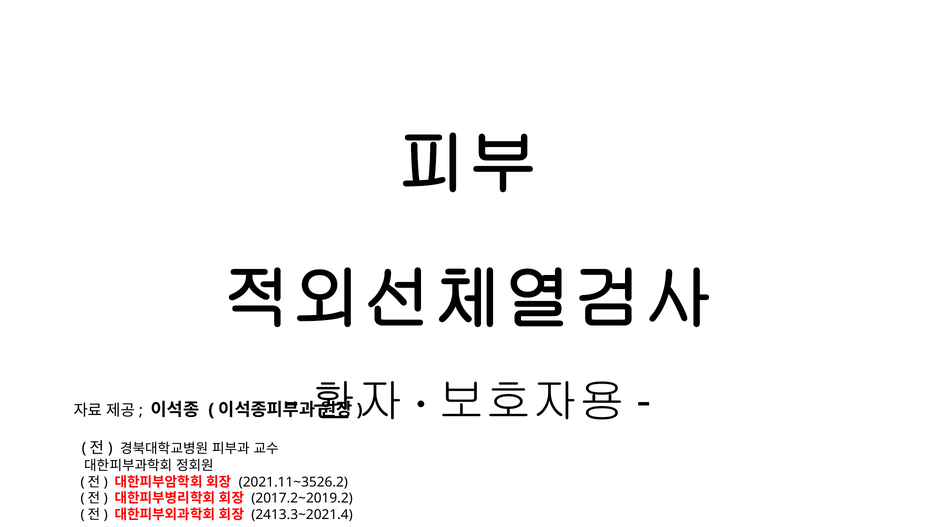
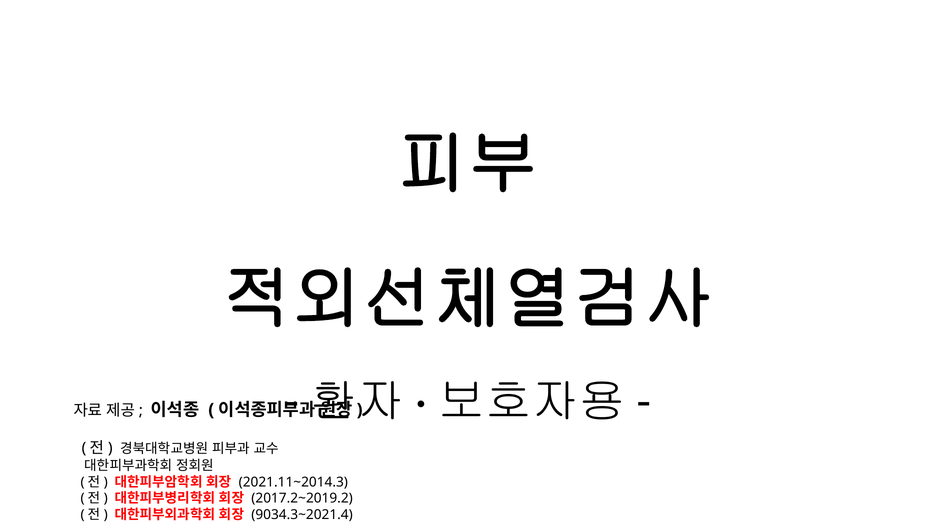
2021.11~3526.2: 2021.11~3526.2 -> 2021.11~2014.3 (293, 482)
2413.3~2021.4: 2413.3~2021.4 -> 9034.3~2021.4 (302, 514)
